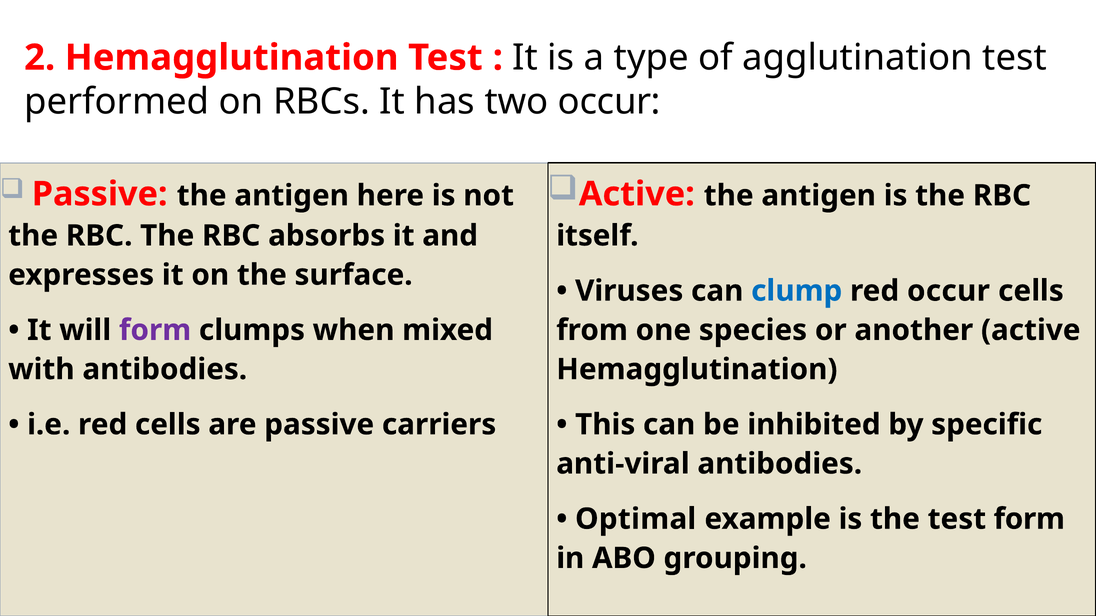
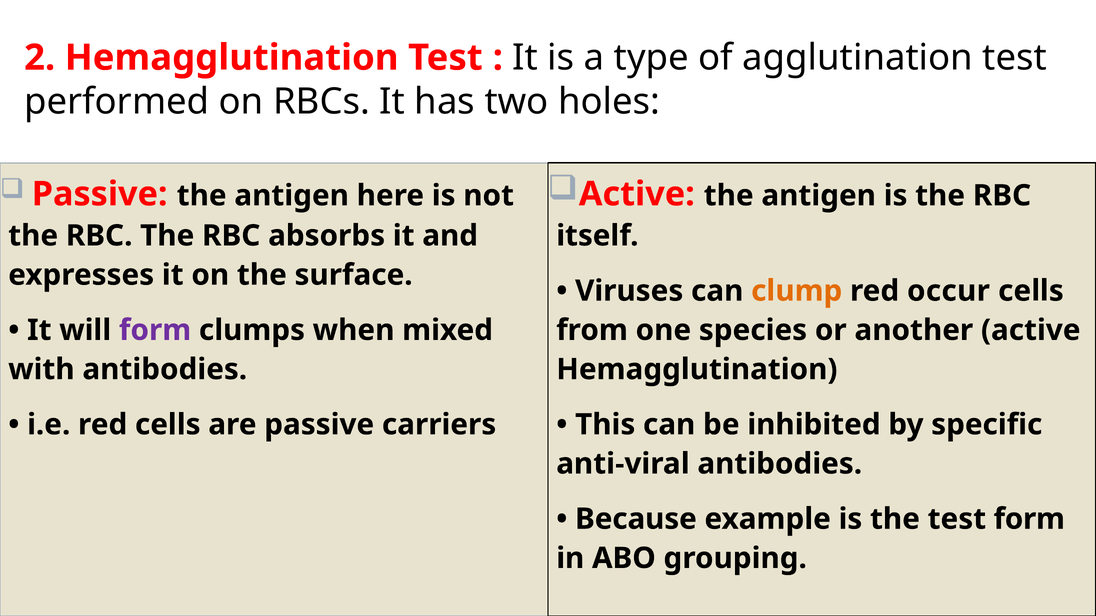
two occur: occur -> holes (609, 102)
clump colour: blue -> orange (797, 291)
Optimal: Optimal -> Because (636, 519)
